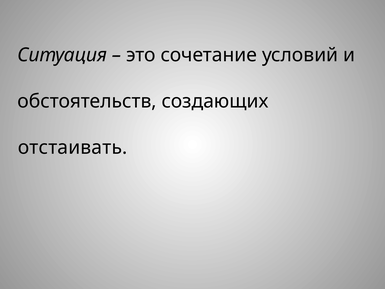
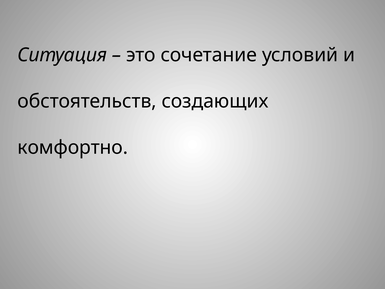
отстаивать: отстаивать -> комфортно (73, 147)
